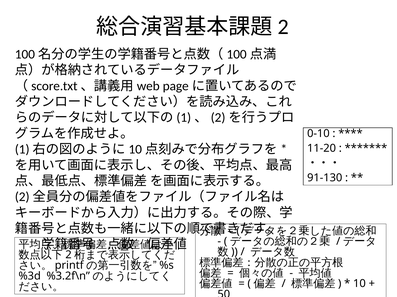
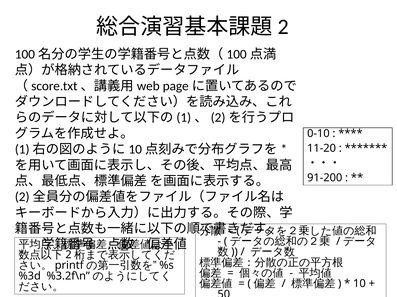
91-130: 91-130 -> 91-200 (325, 178)
